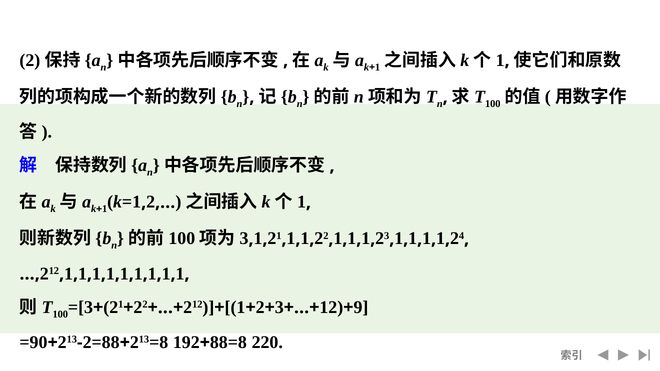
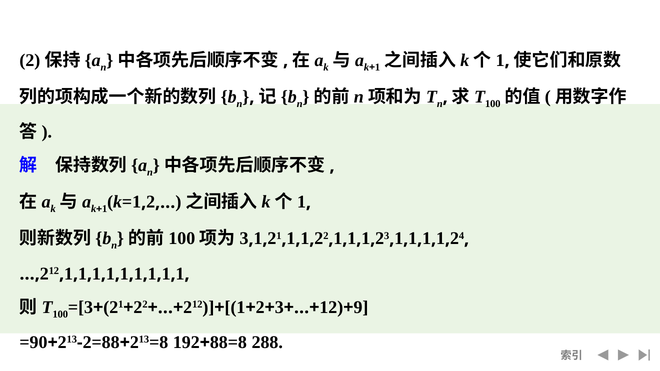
220: 220 -> 288 (267, 343)
